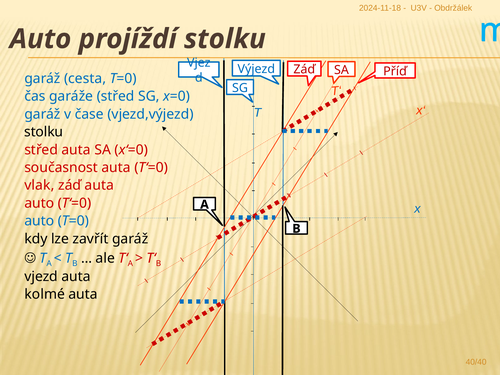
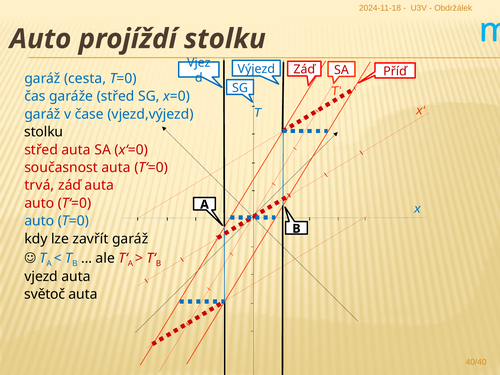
vlak: vlak -> trvá (39, 185)
kolmé: kolmé -> světoč (45, 294)
